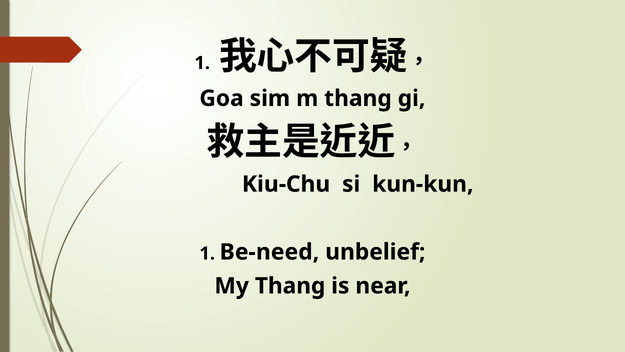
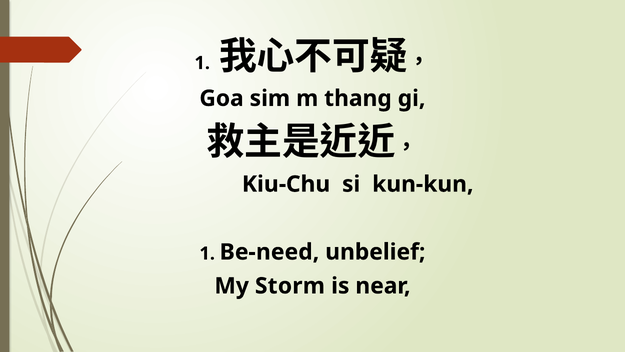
My Thang: Thang -> Storm (290, 286)
